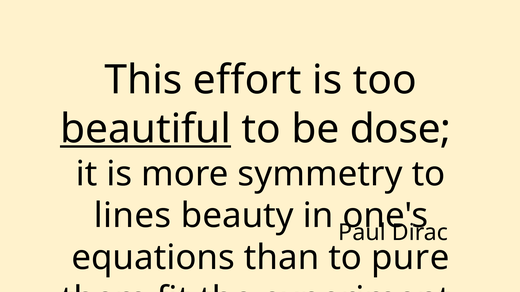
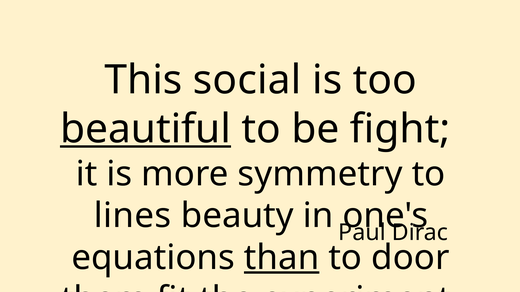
effort: effort -> social (247, 80)
dose: dose -> fight (400, 129)
than underline: none -> present (282, 258)
pure: pure -> door (410, 258)
